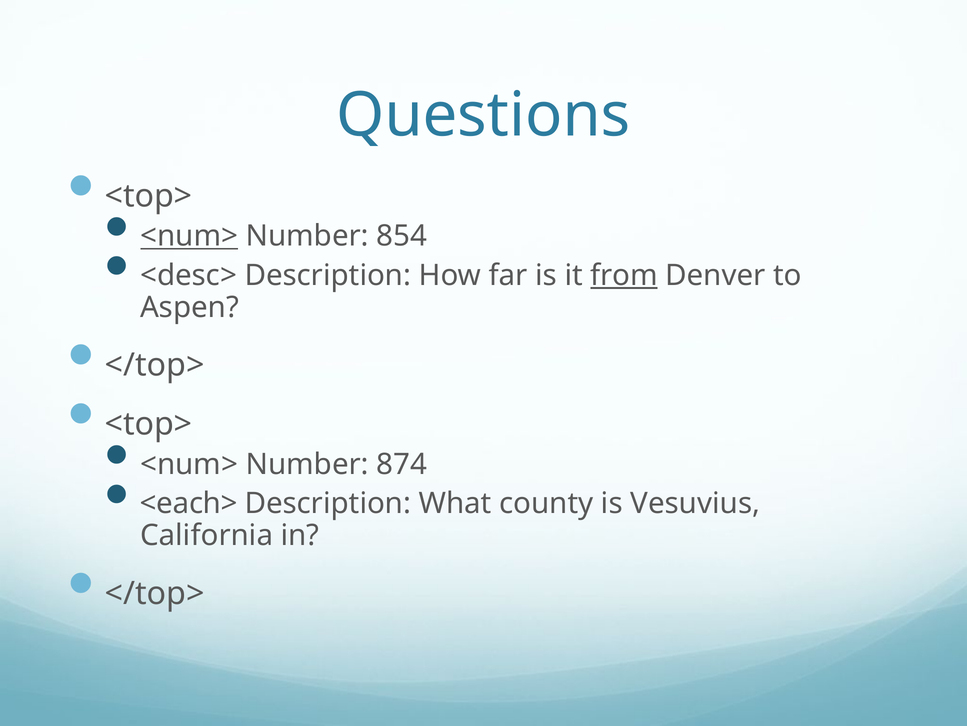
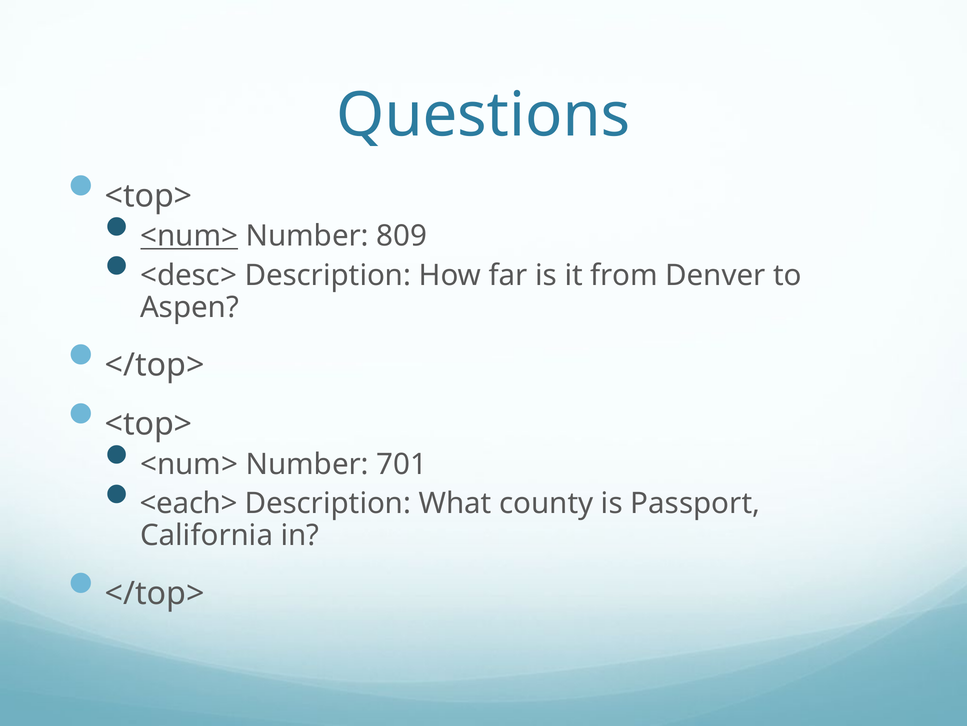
854: 854 -> 809 (402, 236)
from underline: present -> none (624, 275)
874: 874 -> 701 (402, 464)
Vesuvius: Vesuvius -> Passport (695, 503)
